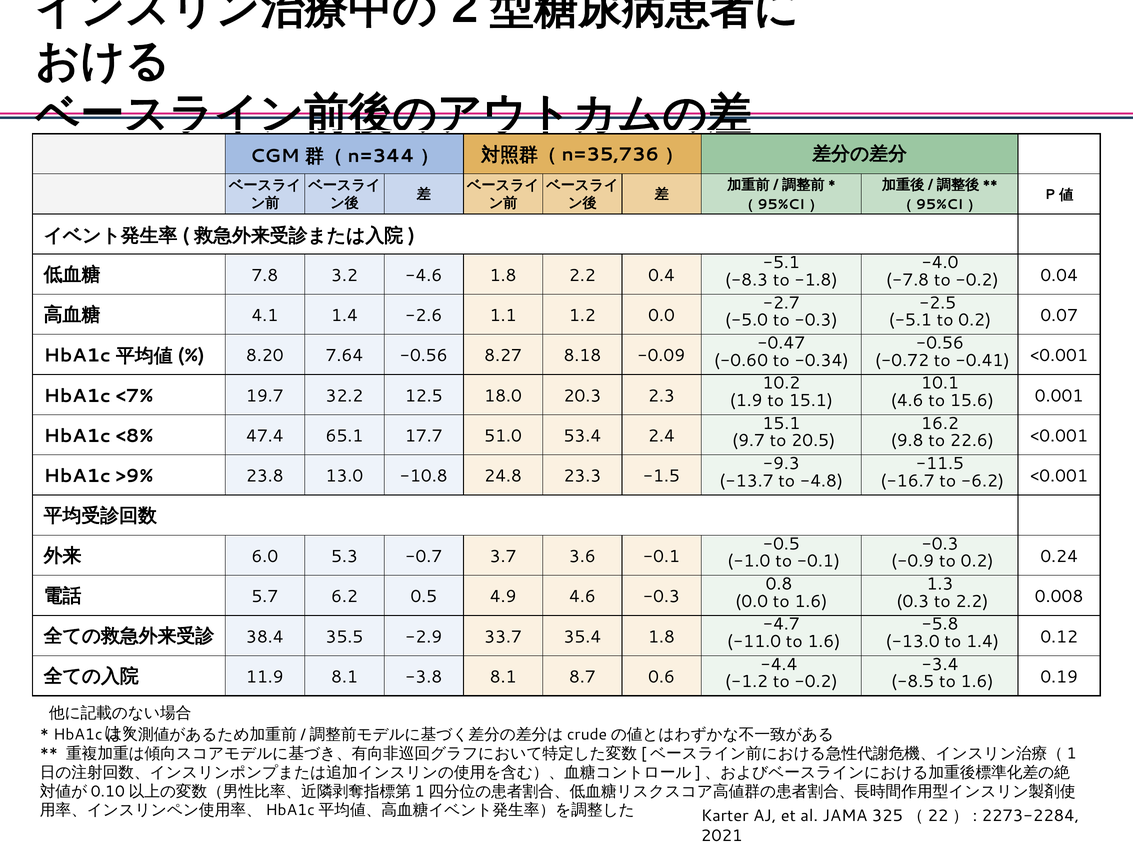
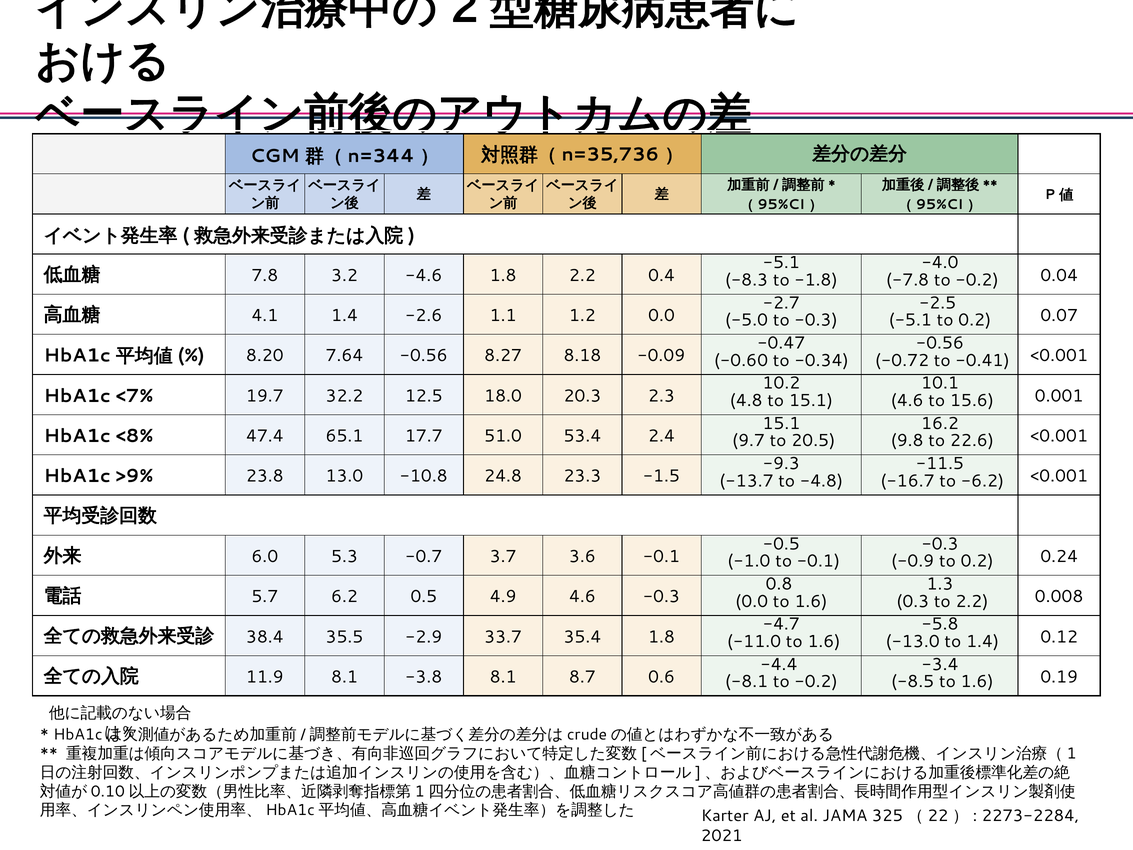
1.9: 1.9 -> 4.8 (746, 400)
-1.2: -1.2 -> -8.1 (746, 681)
